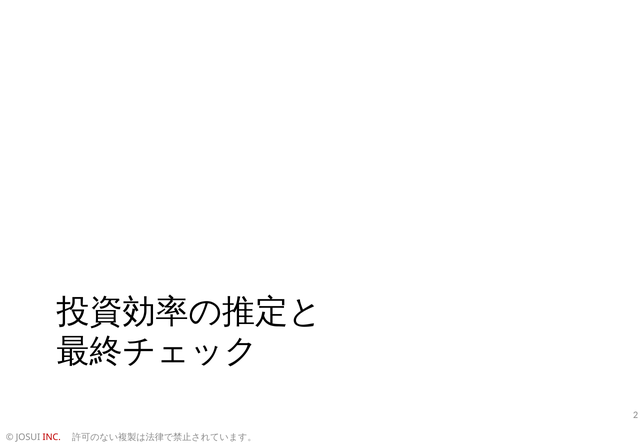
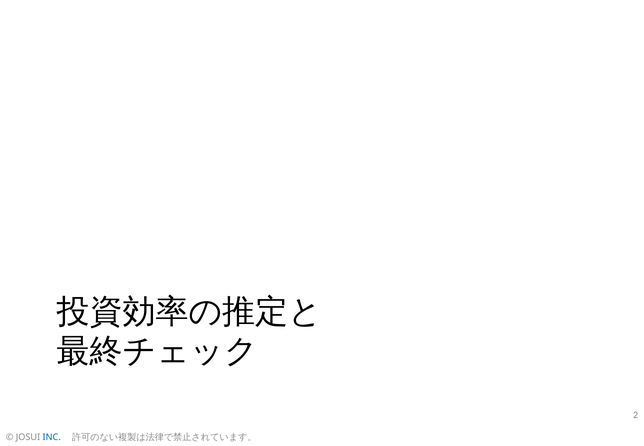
INC colour: red -> blue (52, 437)
